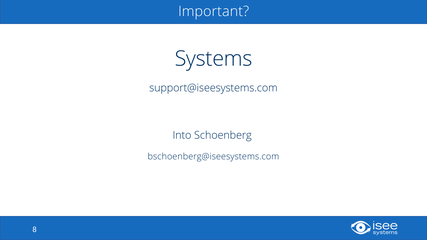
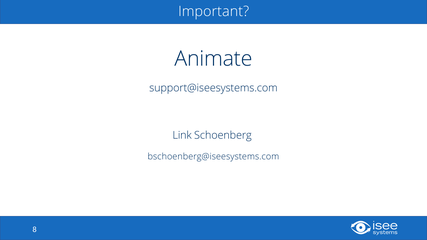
Systems: Systems -> Animate (214, 59)
Into: Into -> Link (182, 135)
